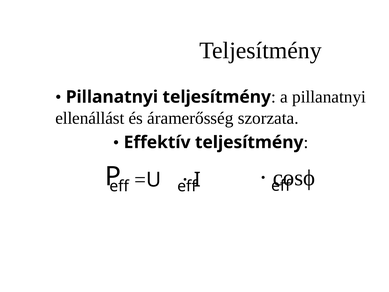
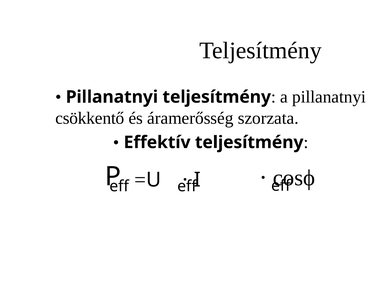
ellenállást: ellenállást -> csökkentő (90, 118)
